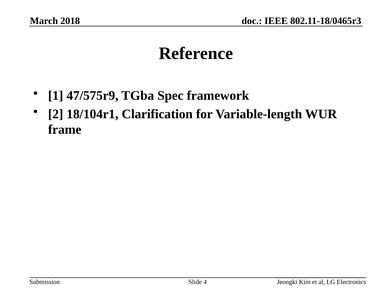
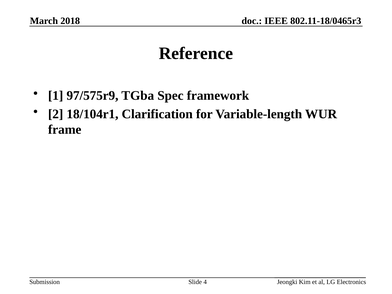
47/575r9: 47/575r9 -> 97/575r9 (92, 96)
